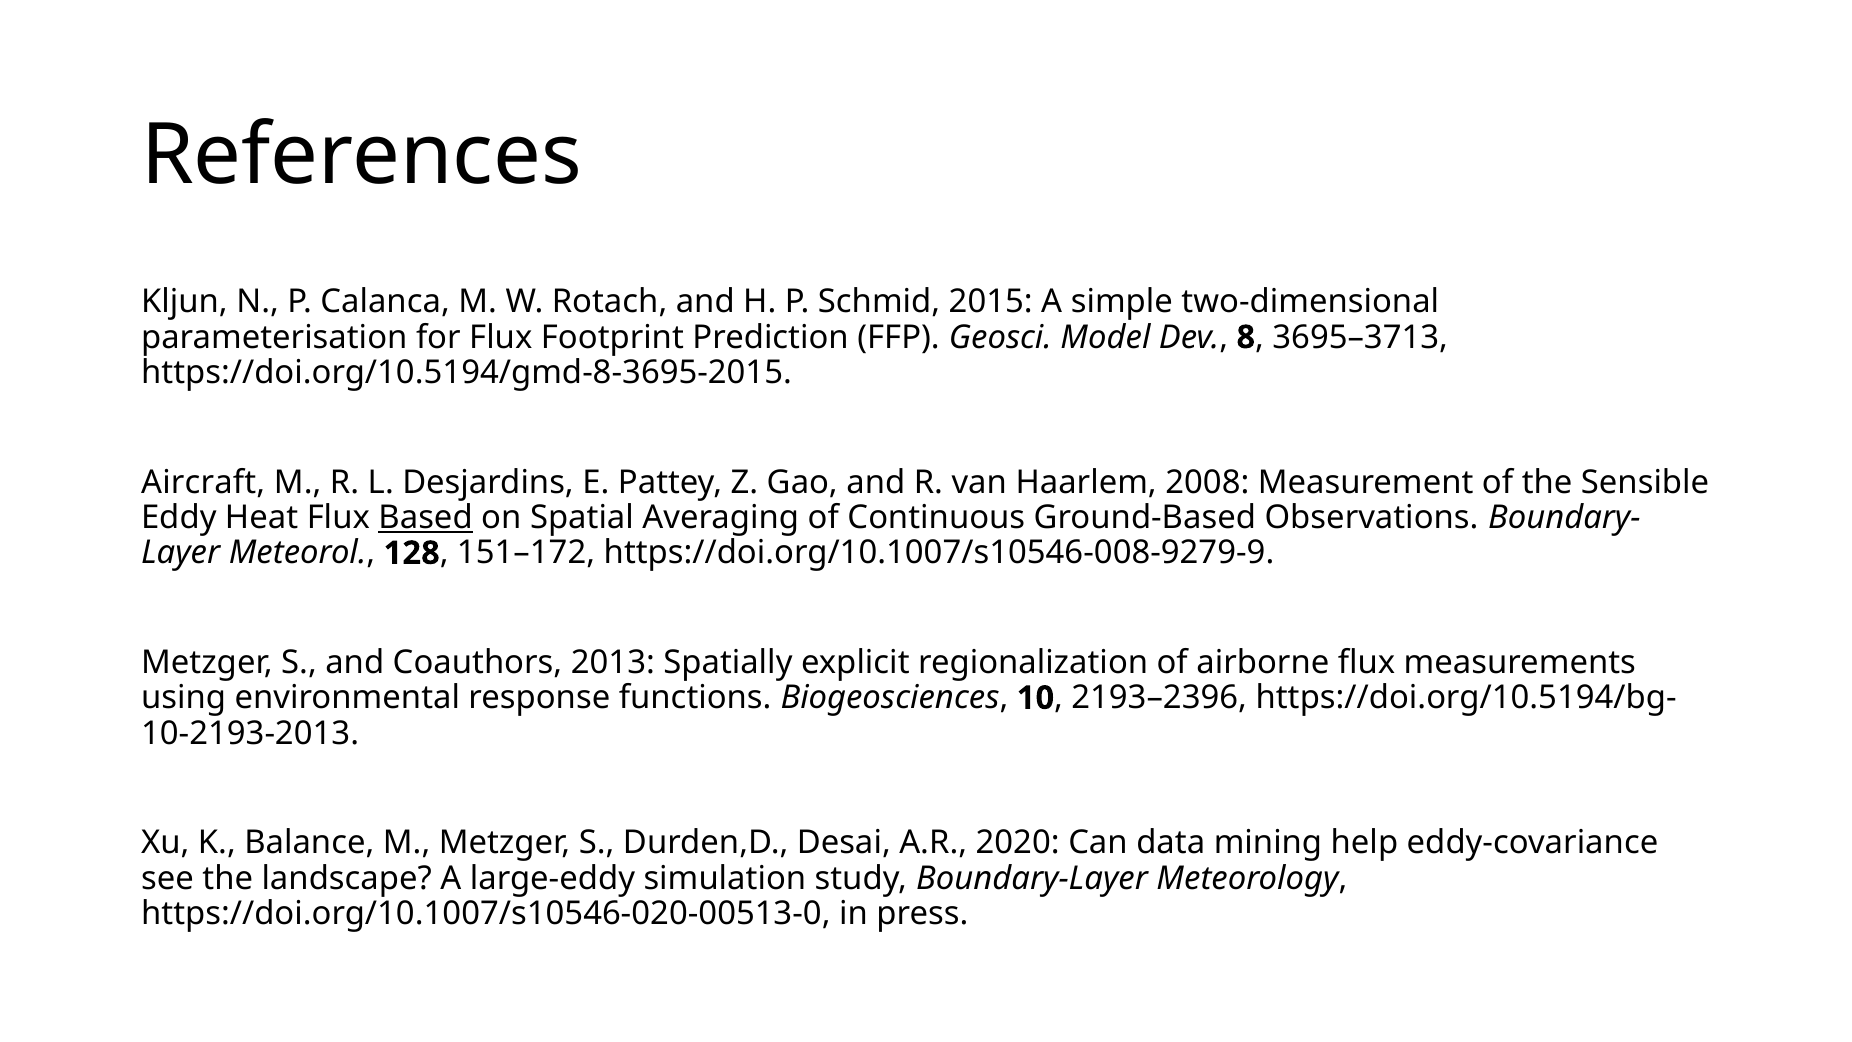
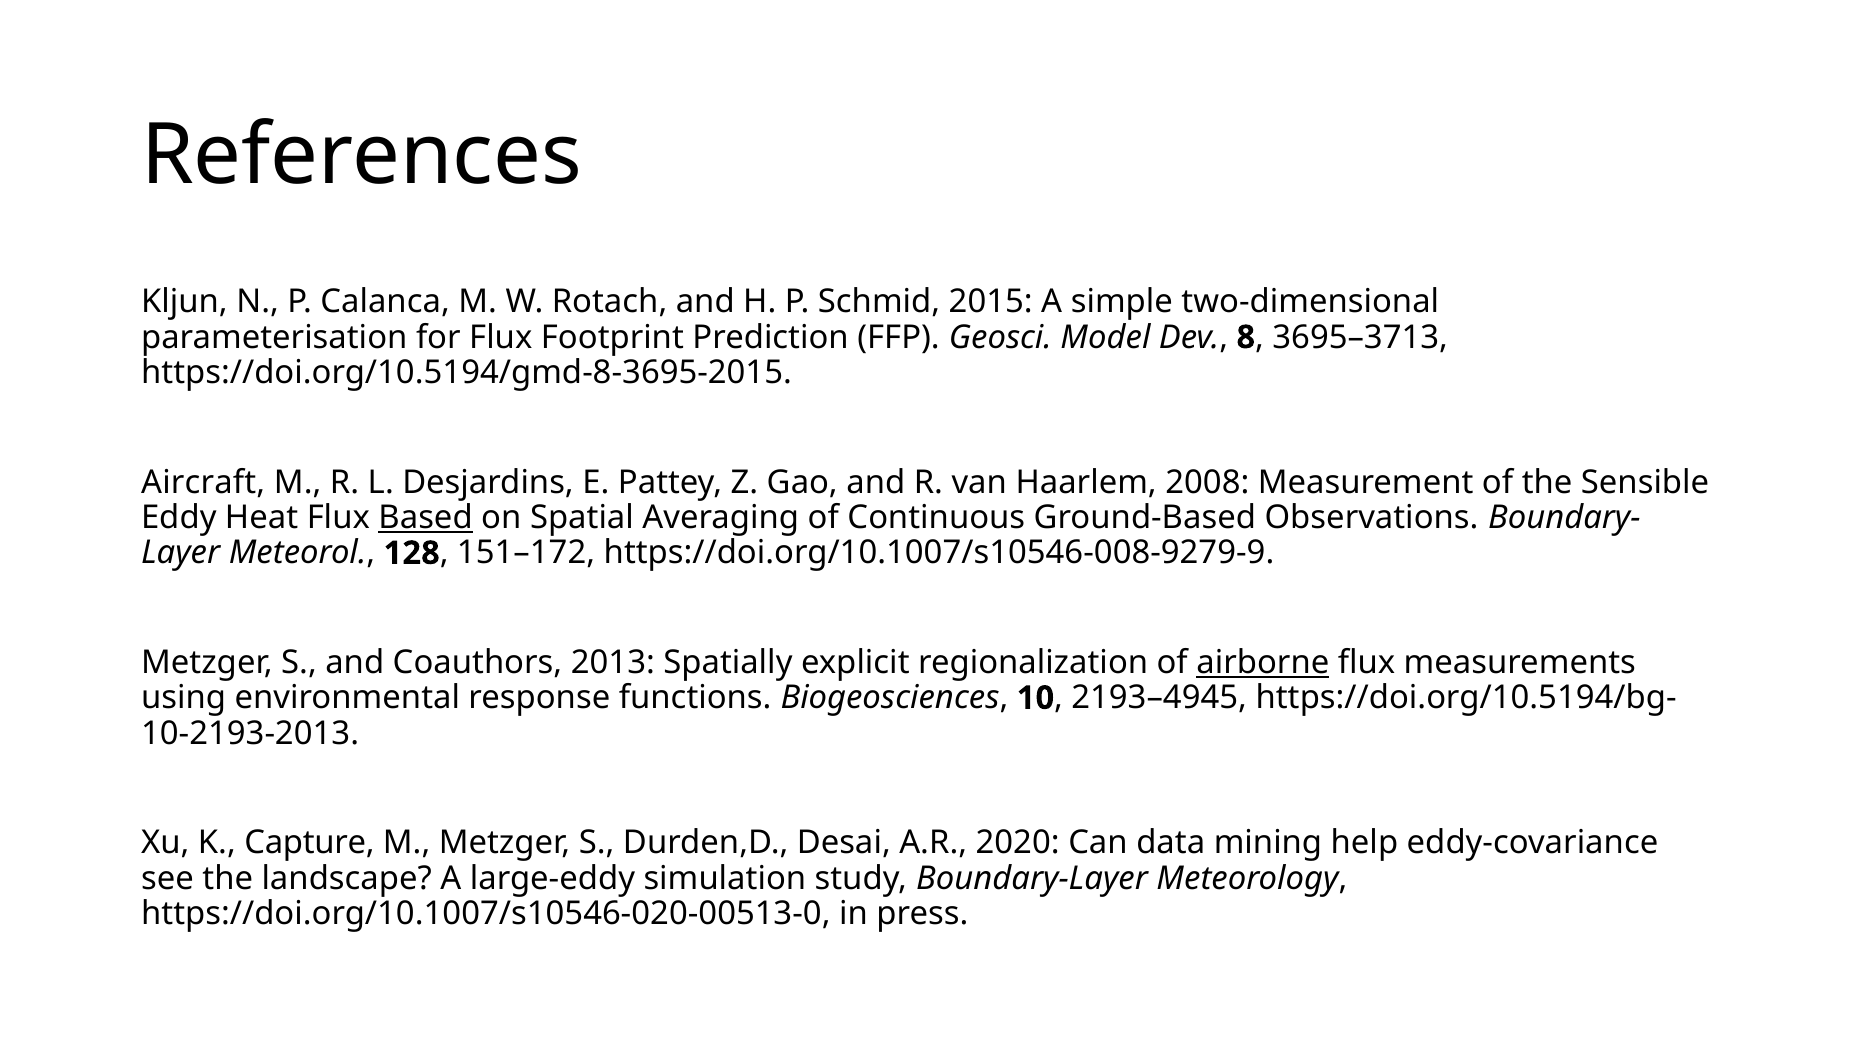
airborne underline: none -> present (1263, 662)
2193–2396: 2193–2396 -> 2193–4945 (1159, 698)
Balance: Balance -> Capture (309, 843)
